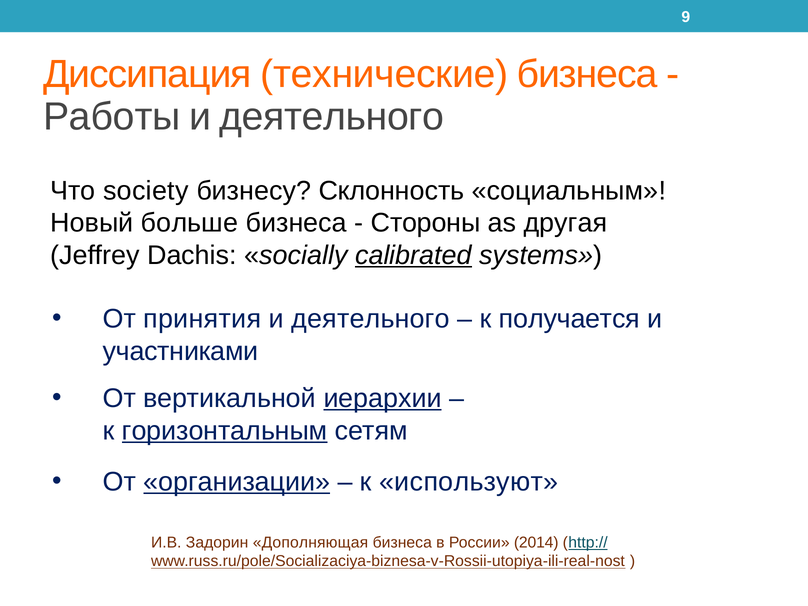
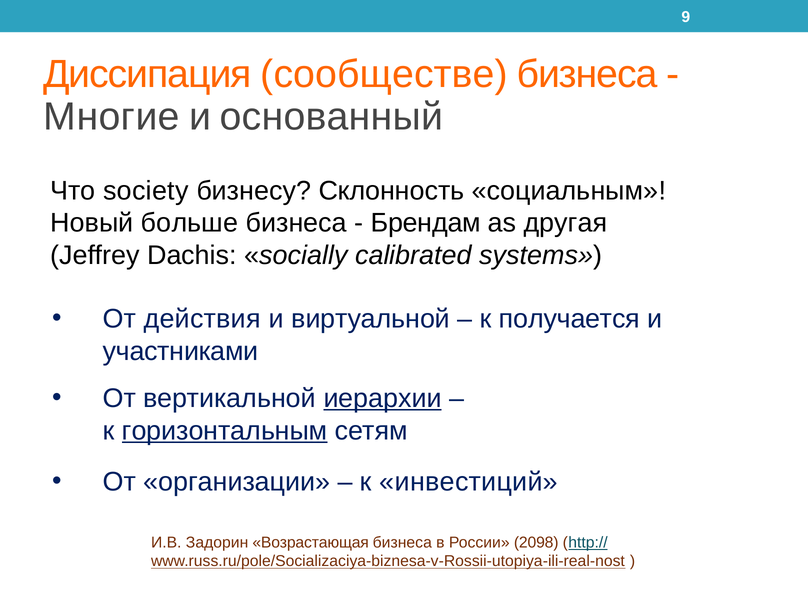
технические: технические -> сообществе (384, 75)
Работы: Работы -> Многие (112, 117)
деятельного: деятельного -> основанный (331, 117)
Стороны: Стороны -> Брендам (426, 223)
calibrated underline: present -> none (413, 255)
принятия: принятия -> действия (202, 319)
деятельного: деятельного -> виртуальной (371, 319)
организации underline: present -> none (237, 482)
используют: используют -> инвестиций (469, 482)
Дополняющая: Дополняющая -> Возрастающая (311, 542)
2014: 2014 -> 2098 (536, 542)
